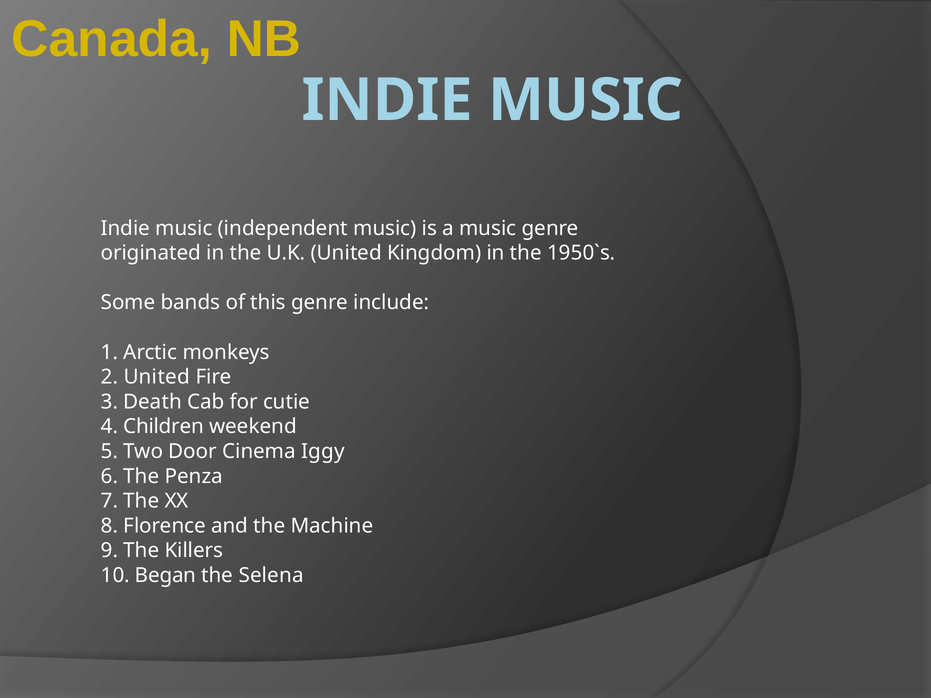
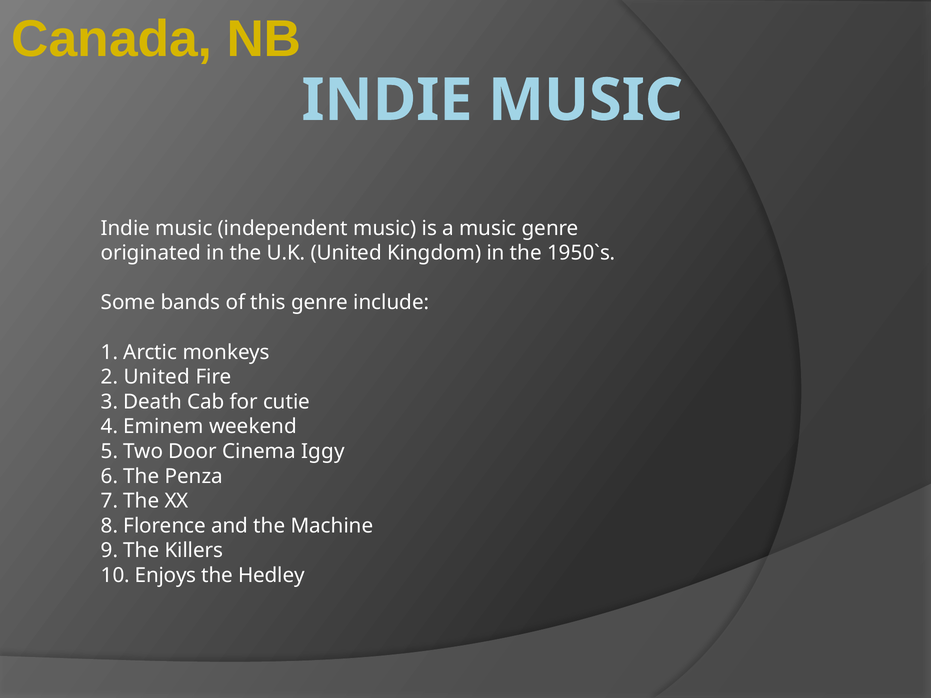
Children: Children -> Eminem (164, 427)
Began: Began -> Enjoys (166, 576)
Selena: Selena -> Hedley (271, 576)
